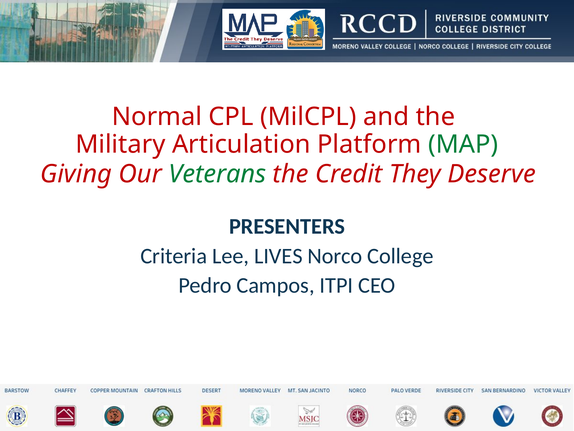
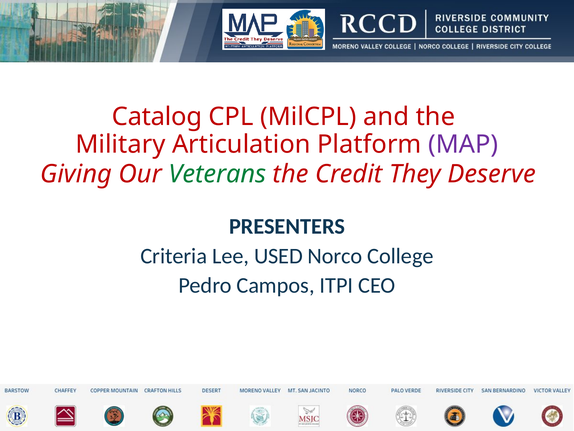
Normal: Normal -> Catalog (157, 117)
MAP colour: green -> purple (463, 144)
LIVES: LIVES -> USED (278, 256)
